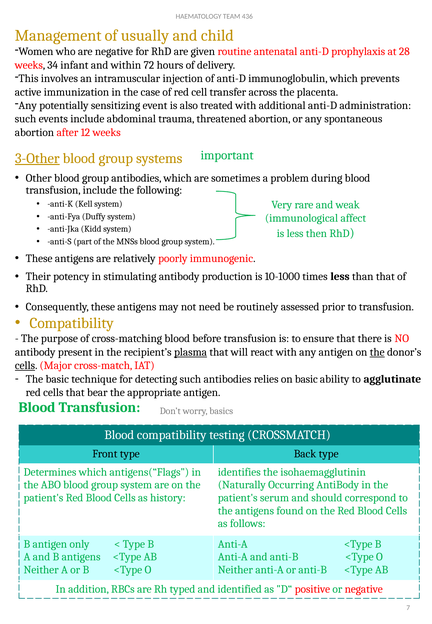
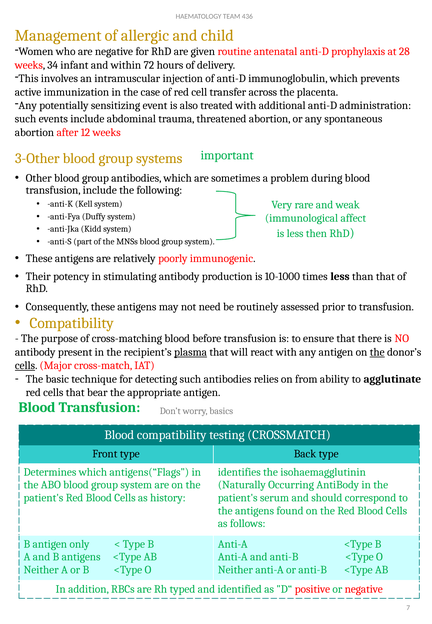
usually: usually -> allergic (145, 36)
3-Other underline: present -> none (37, 158)
on basic: basic -> from (306, 379)
